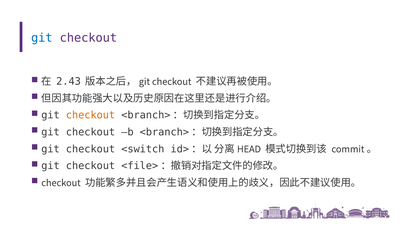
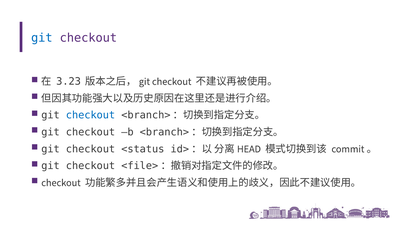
2.43: 2.43 -> 3.23 (69, 82)
checkout colour: orange -> blue (91, 115)
<switch: <switch -> <status (143, 149)
